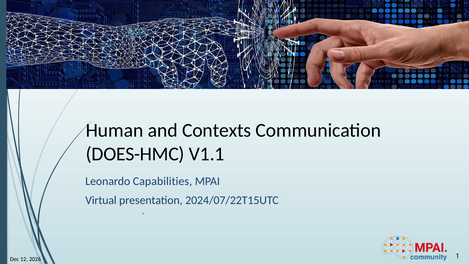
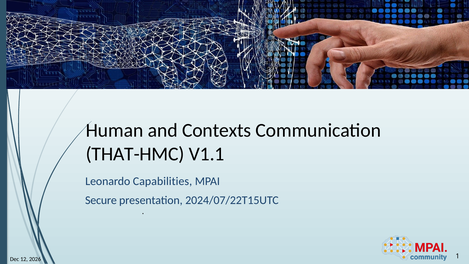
DOES-HMC: DOES-HMC -> THAT-HMC (135, 154)
Virtual: Virtual -> Secure (101, 200)
